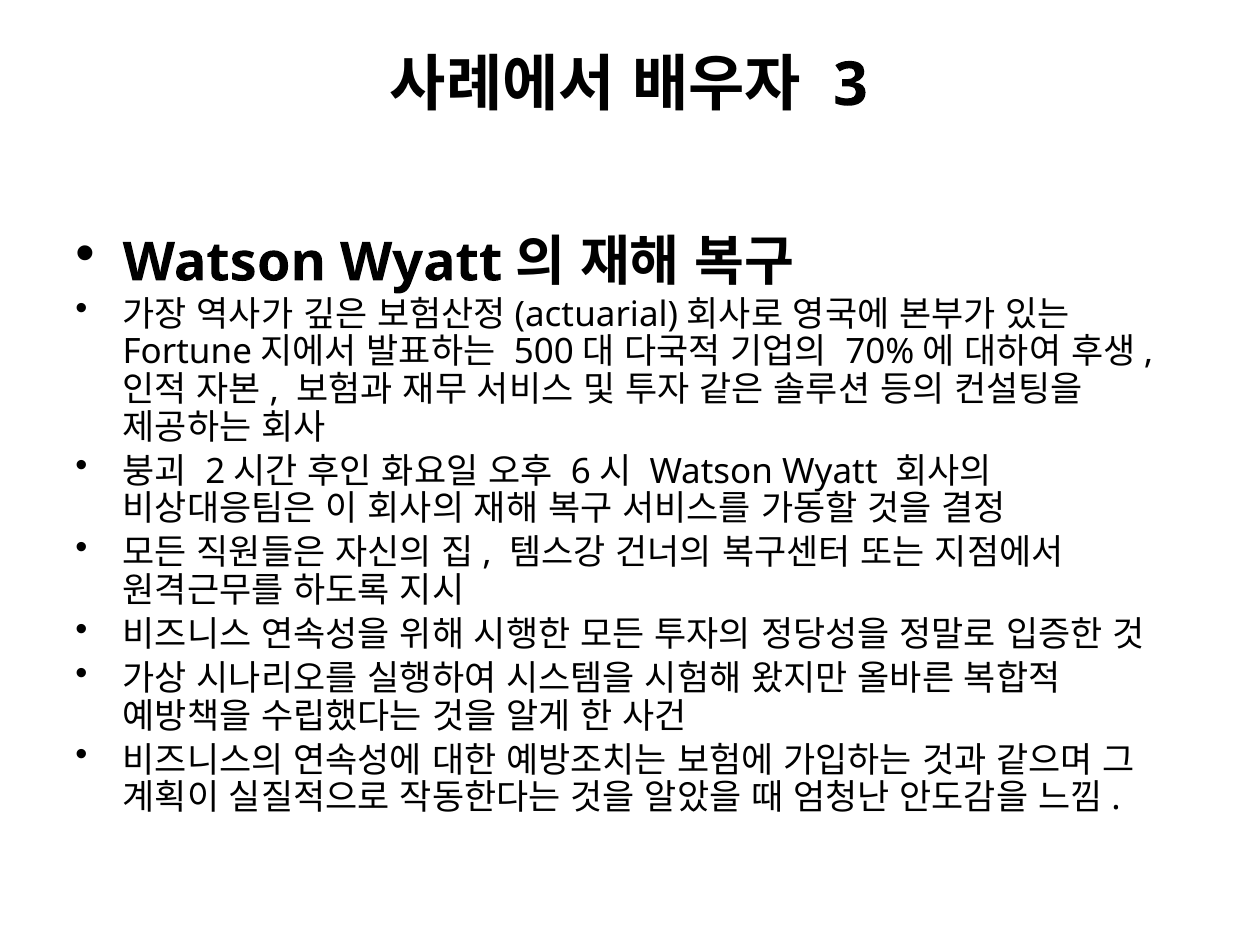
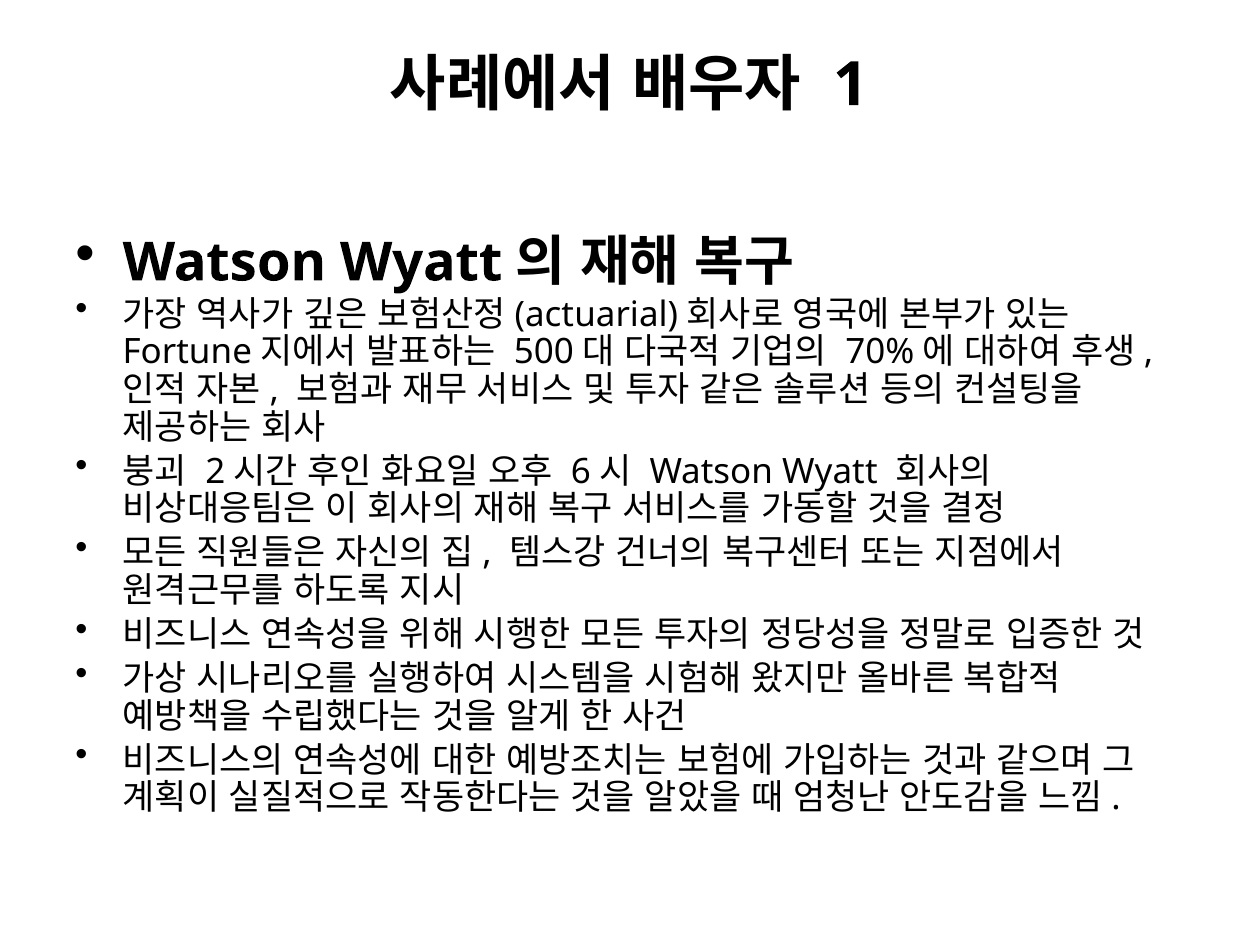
3: 3 -> 1 (850, 85)
